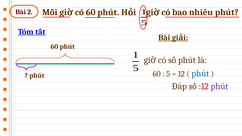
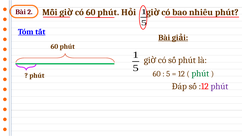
phút colour: blue -> green (200, 74)
